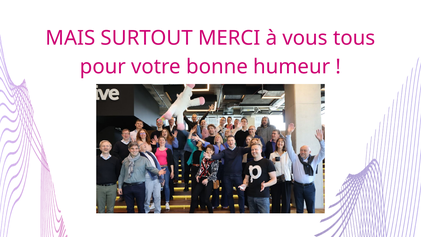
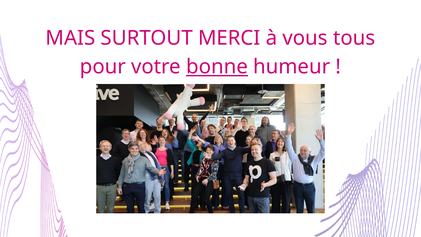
bonne underline: none -> present (217, 67)
